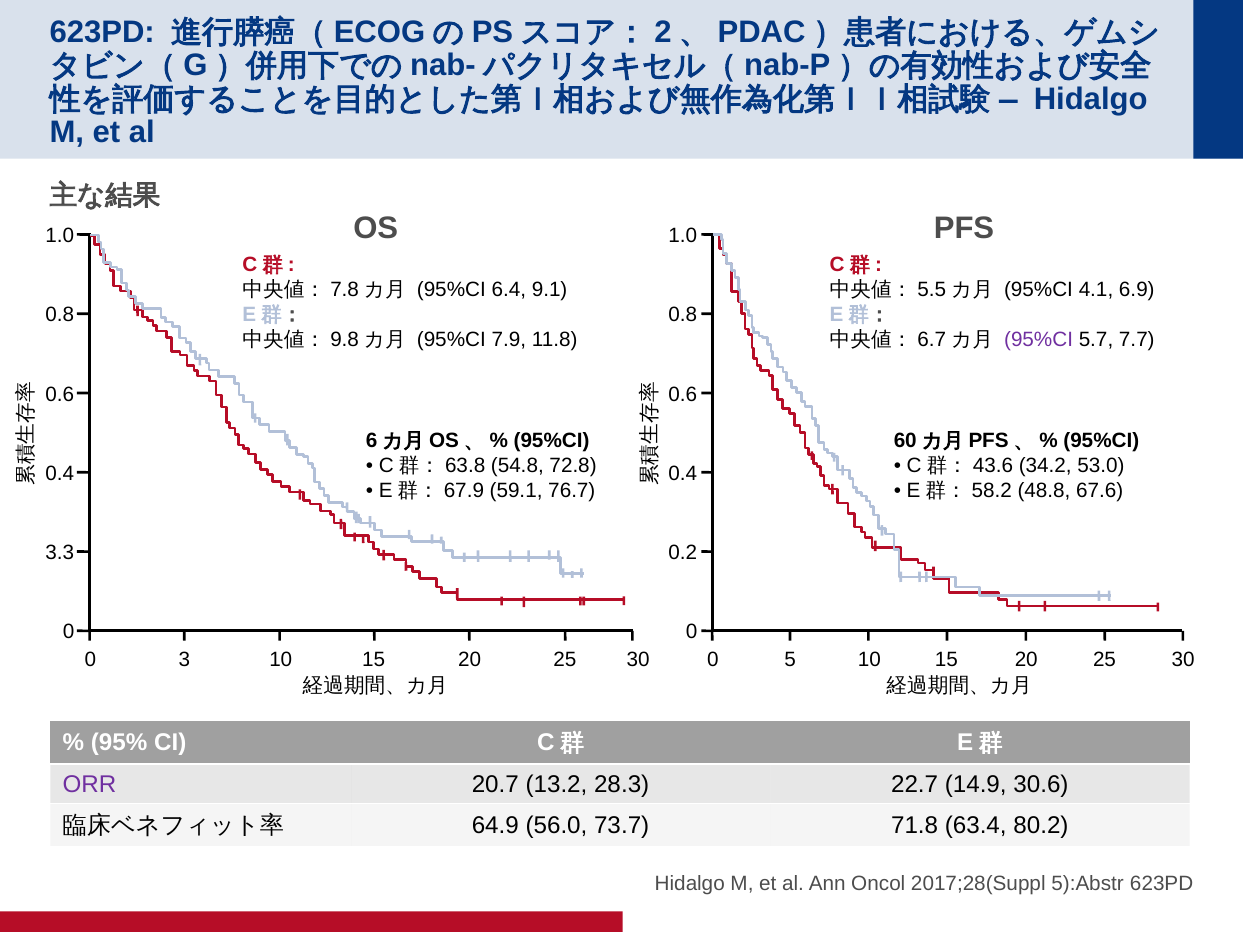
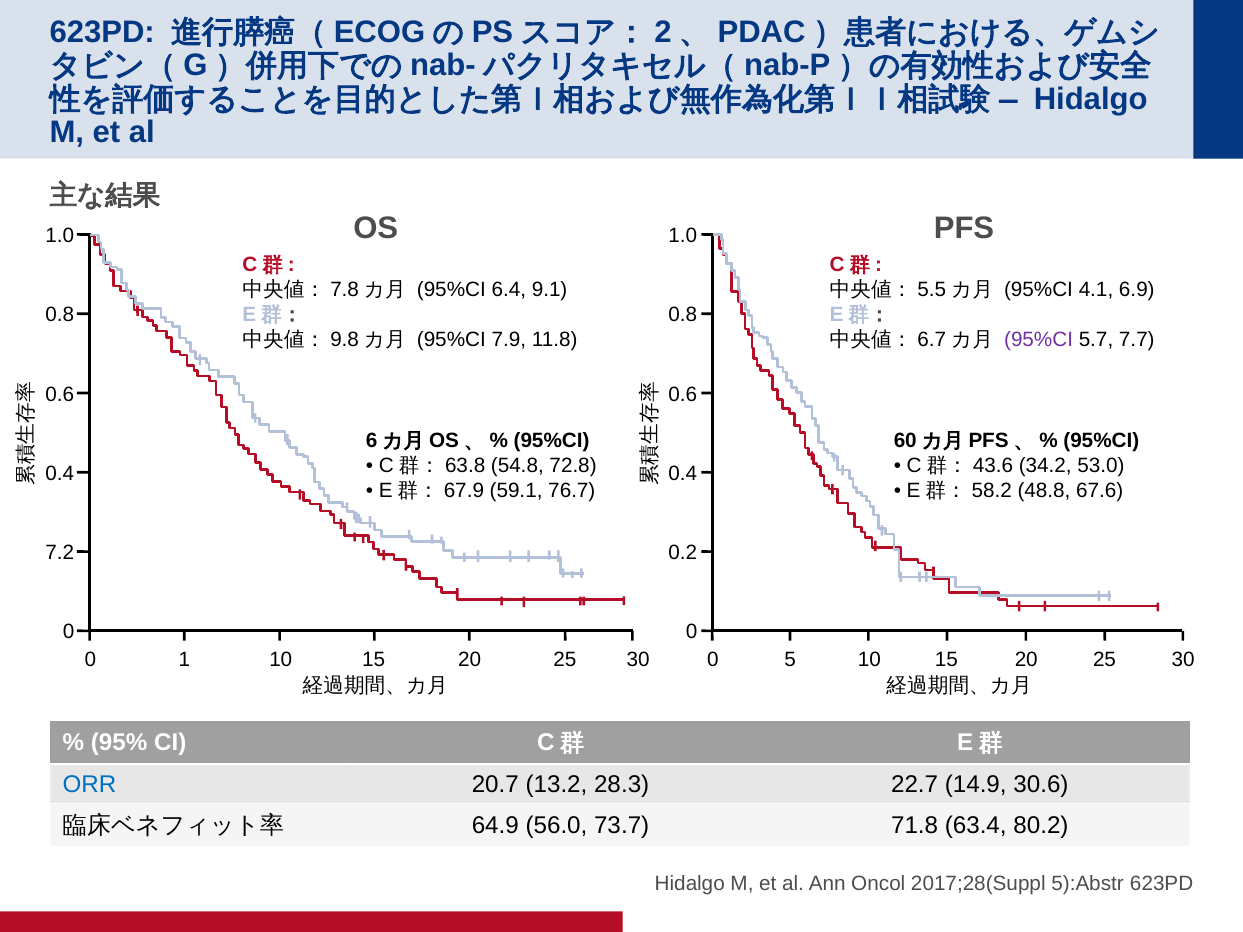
3.3: 3.3 -> 7.2 (60, 553)
3: 3 -> 1 (184, 660)
ORR colour: purple -> blue (90, 785)
